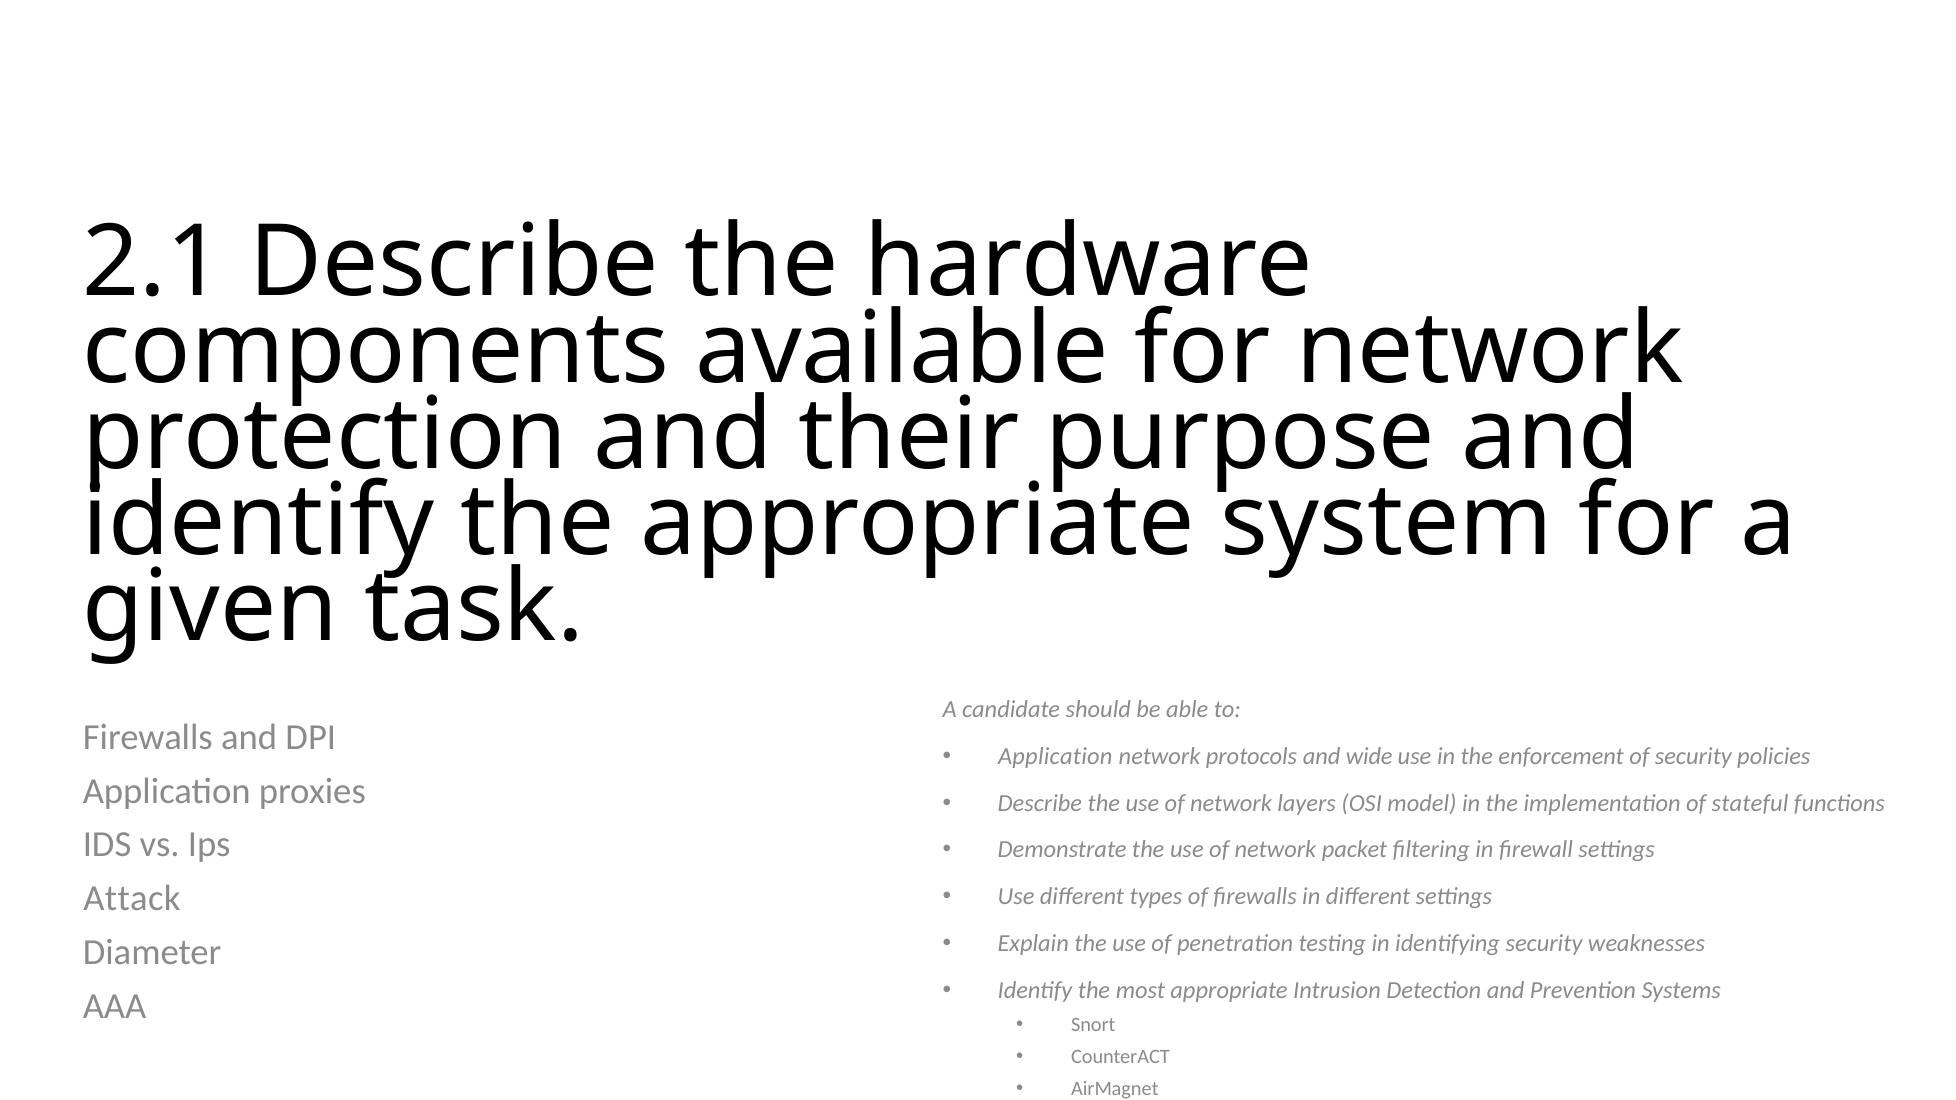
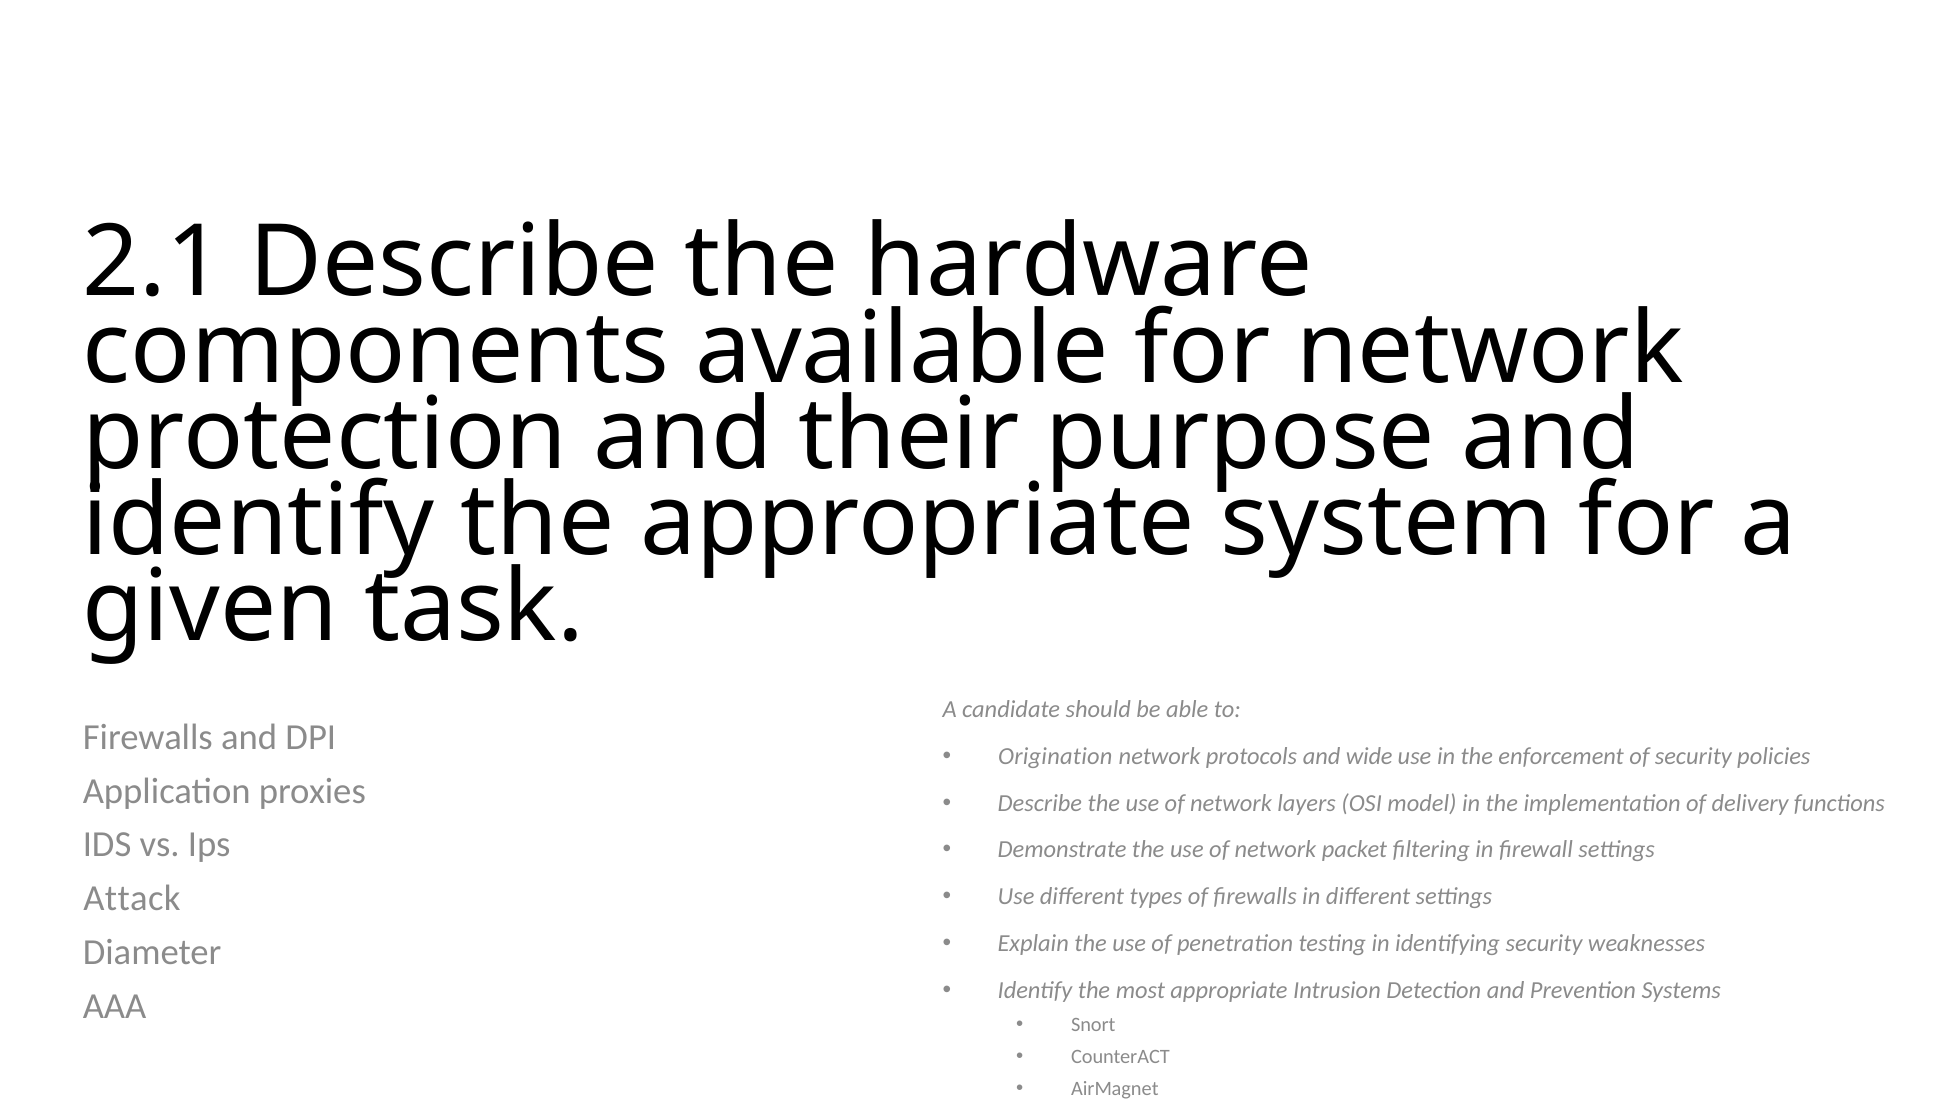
Application: Application -> Origination (1055, 757)
stateful: stateful -> delivery (1750, 803)
